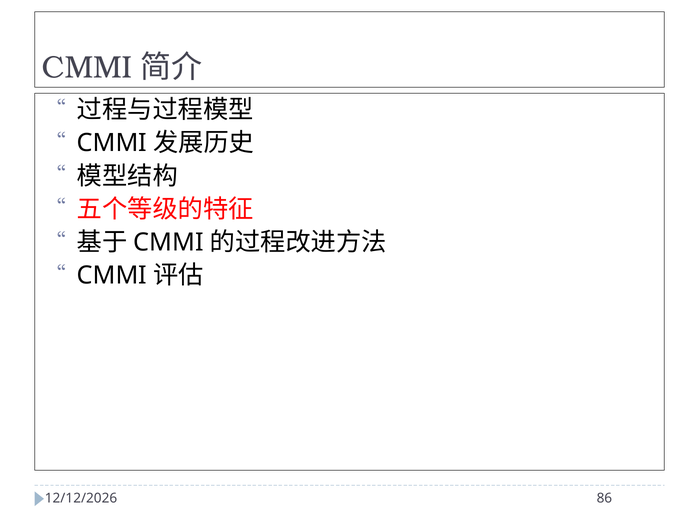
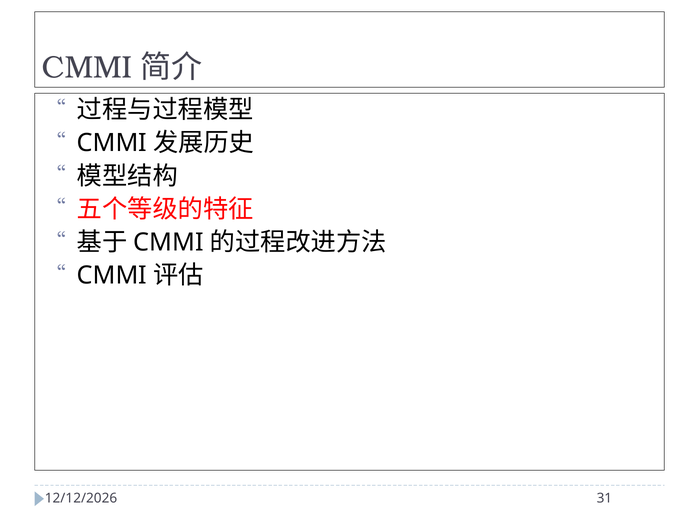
86: 86 -> 31 (604, 498)
